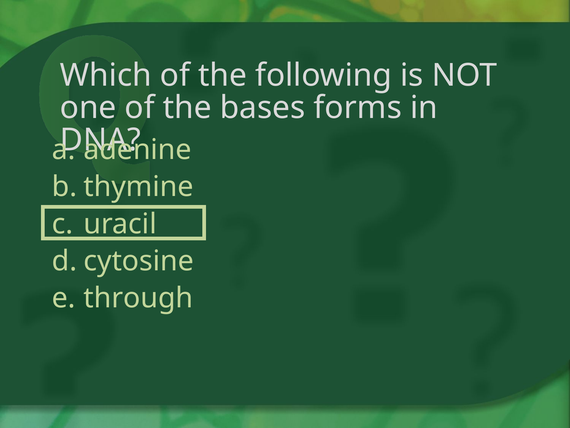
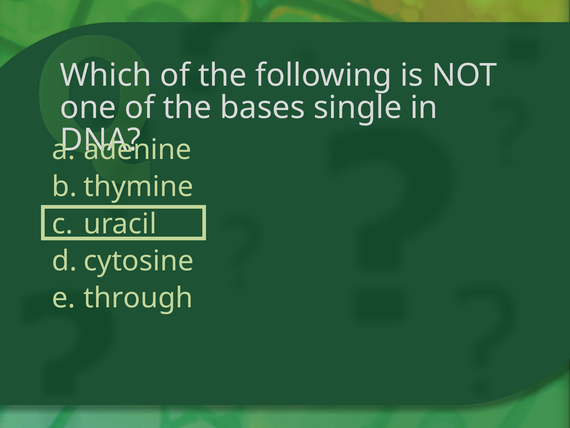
forms: forms -> single (358, 108)
